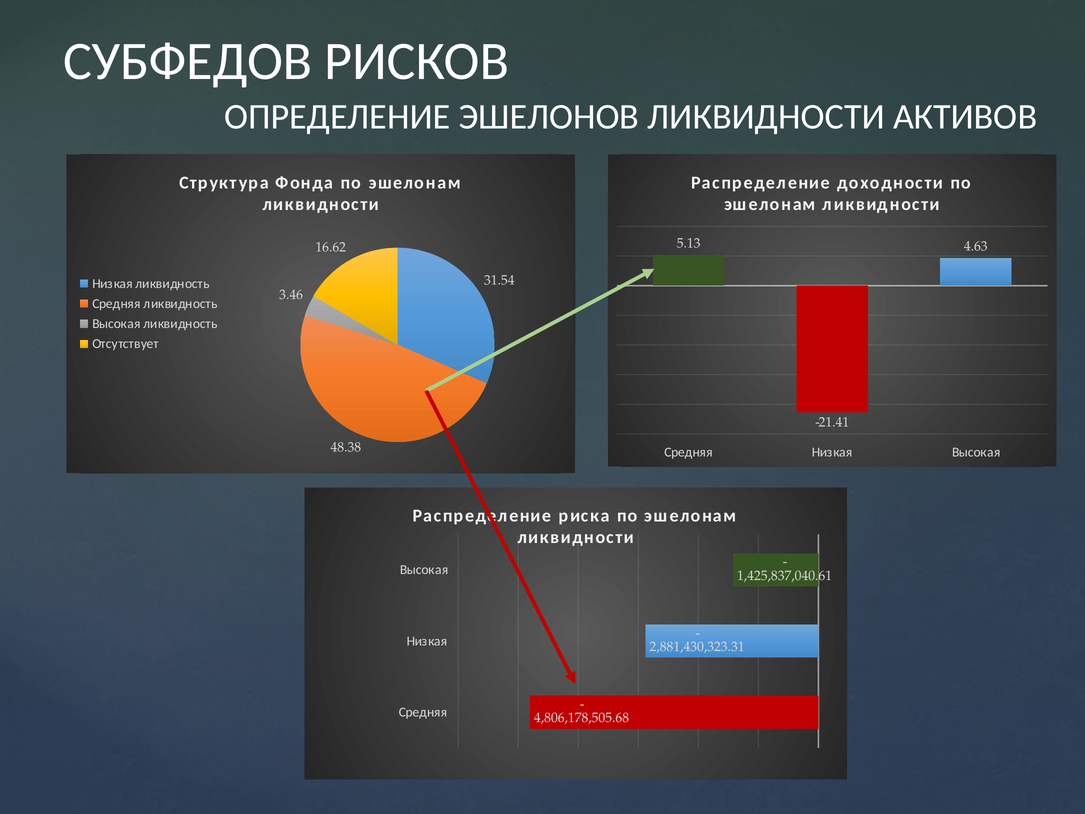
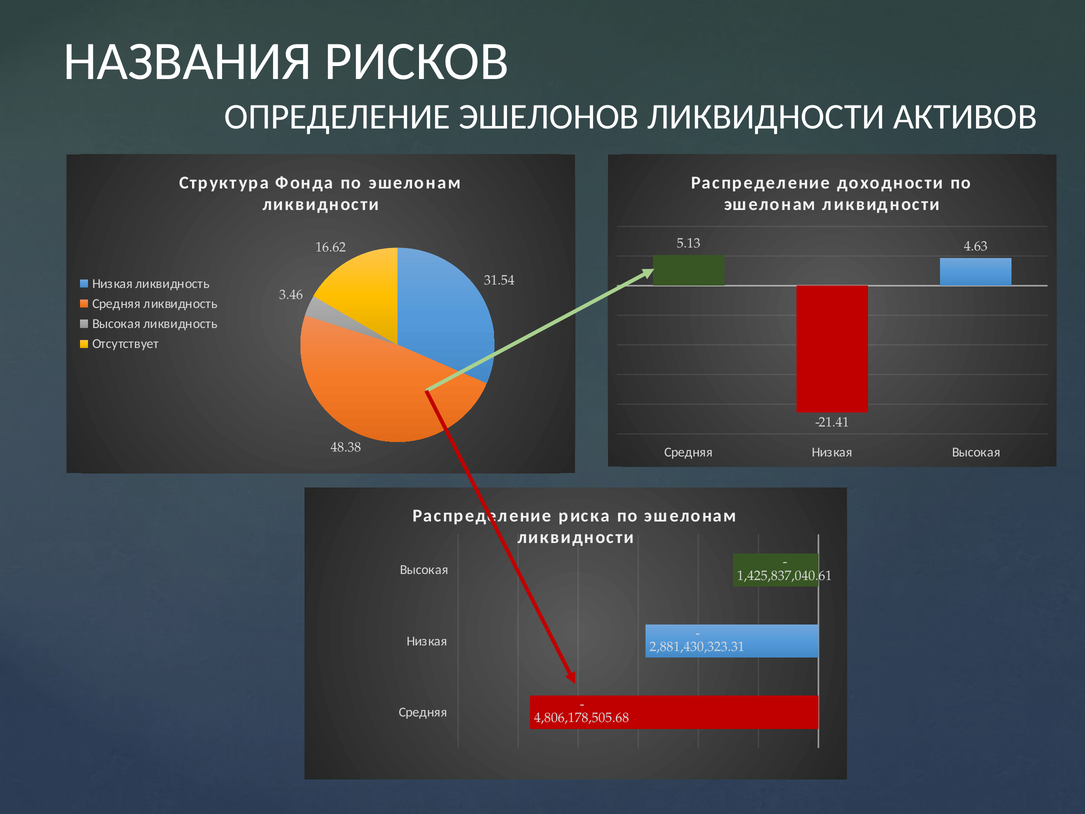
СУБФЕДОВ: СУБФЕДОВ -> НАЗВАНИЯ (188, 62)
